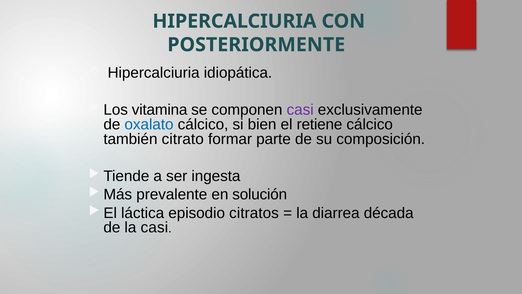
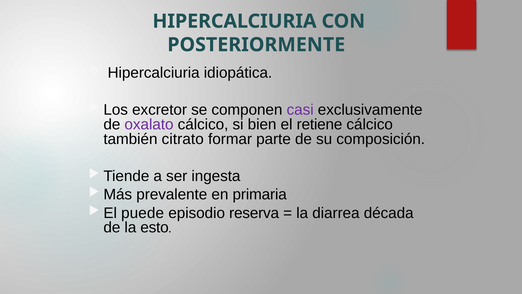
vitamina: vitamina -> excretor (160, 110)
oxalato colour: blue -> purple (149, 124)
solución: solución -> primaria (260, 194)
láctica: láctica -> puede (143, 213)
citratos: citratos -> reserva (254, 213)
la casi: casi -> esto (155, 227)
